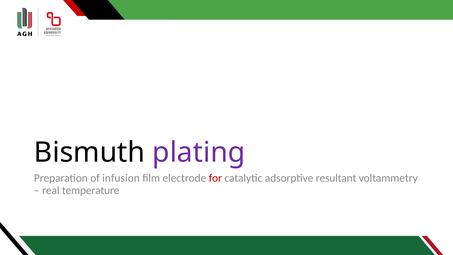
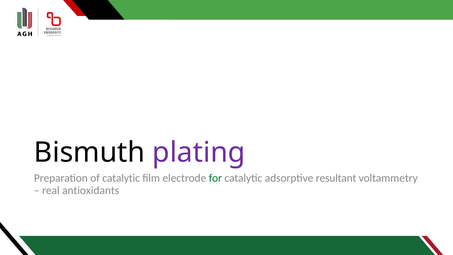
of infusion: infusion -> catalytic (121, 178)
for colour: red -> green (215, 178)
temperature: temperature -> antioxidants (91, 190)
